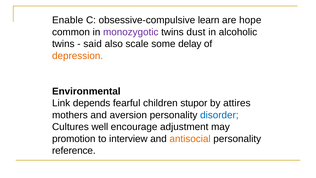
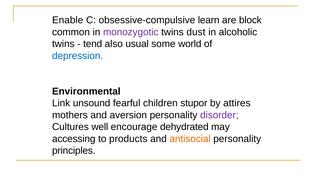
hope: hope -> block (250, 20)
said: said -> tend (93, 44)
scale: scale -> usual (137, 44)
delay: delay -> world (190, 44)
depression colour: orange -> blue (78, 56)
depends: depends -> unsound (92, 103)
disorder colour: blue -> purple (219, 115)
adjustment: adjustment -> dehydrated (184, 127)
promotion: promotion -> accessing (74, 139)
interview: interview -> products (128, 139)
reference: reference -> principles (74, 150)
